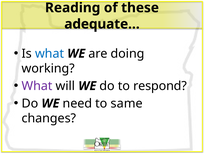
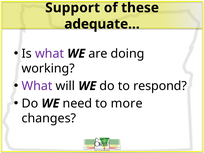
Reading: Reading -> Support (73, 8)
what colour: blue -> purple (50, 54)
same: same -> more (127, 103)
